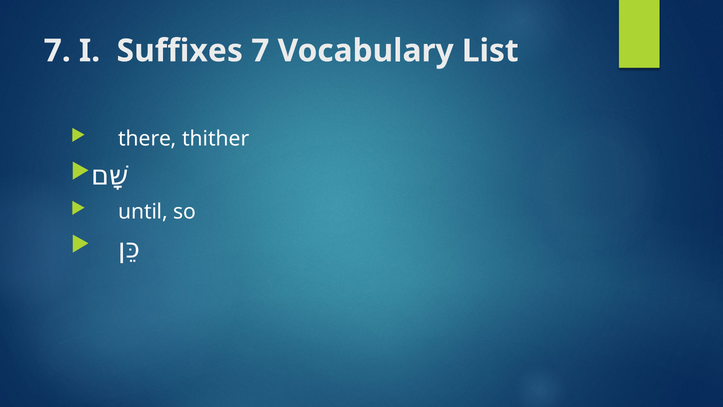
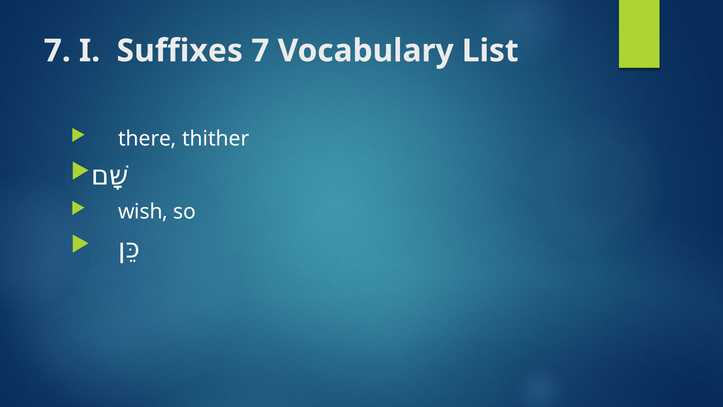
until: until -> wish (143, 212)
